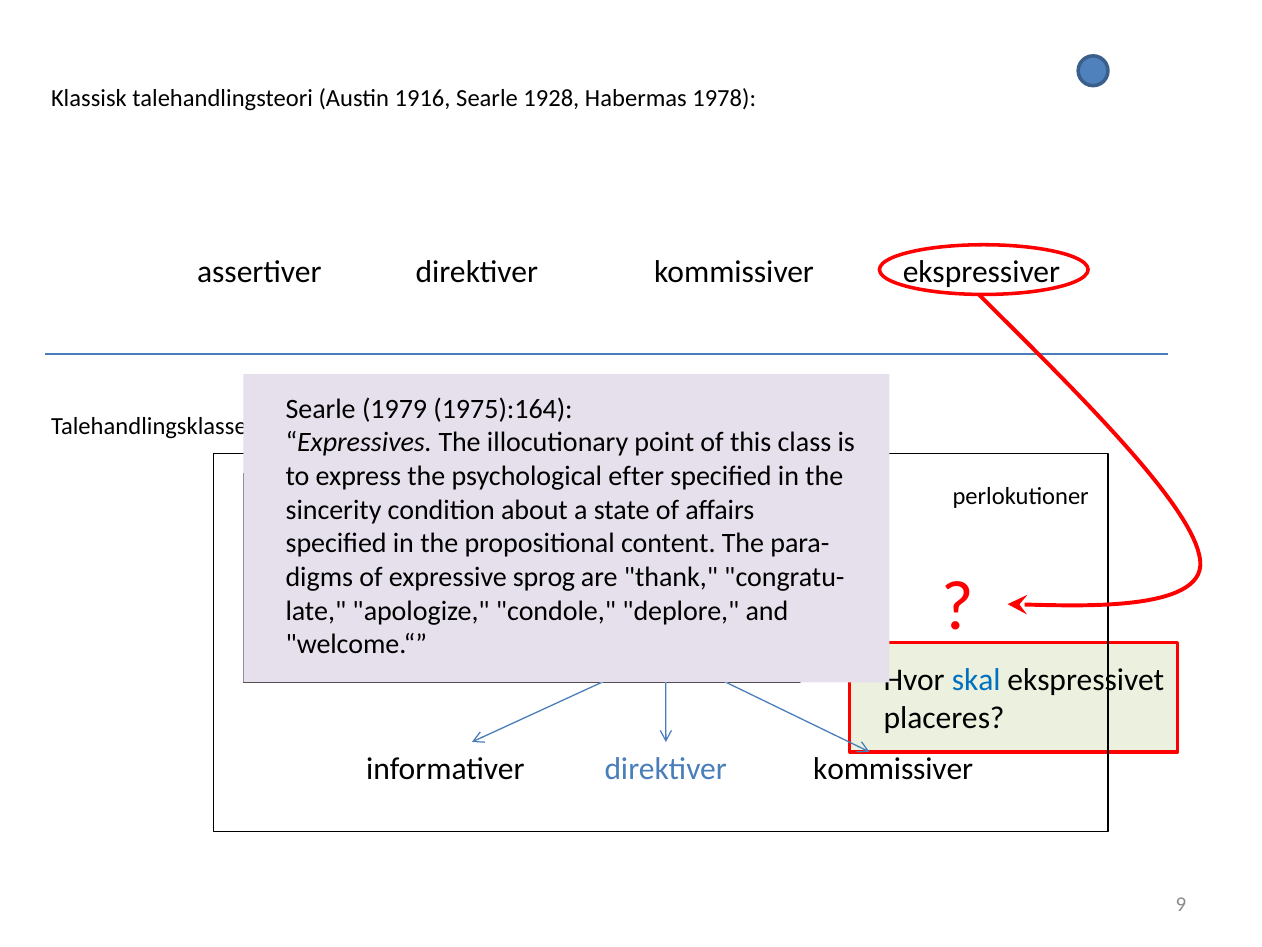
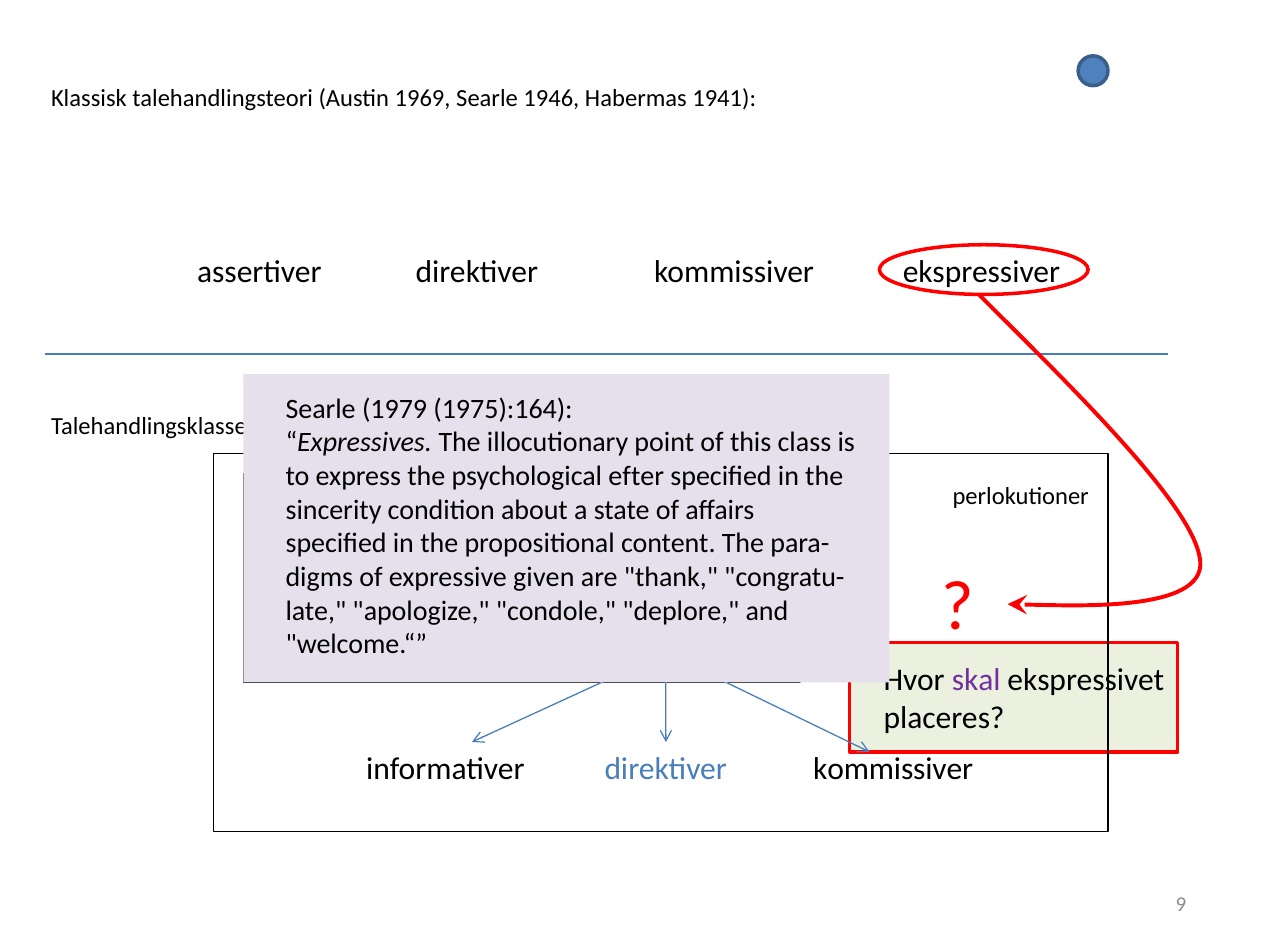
1916: 1916 -> 1969 (423, 98)
1928: 1928 -> 1946 (551, 98)
1978: 1978 -> 1941 (724, 98)
sprog: sprog -> given (544, 577)
skal colour: blue -> purple (976, 679)
